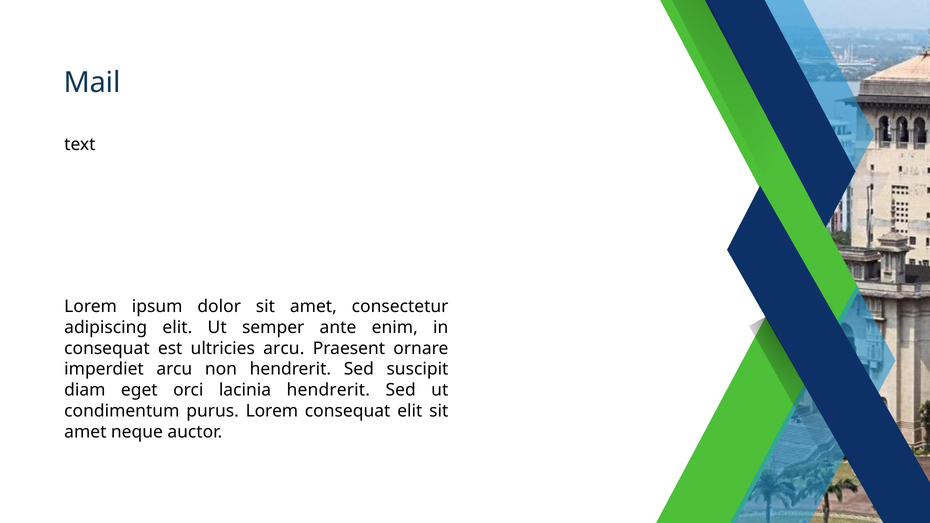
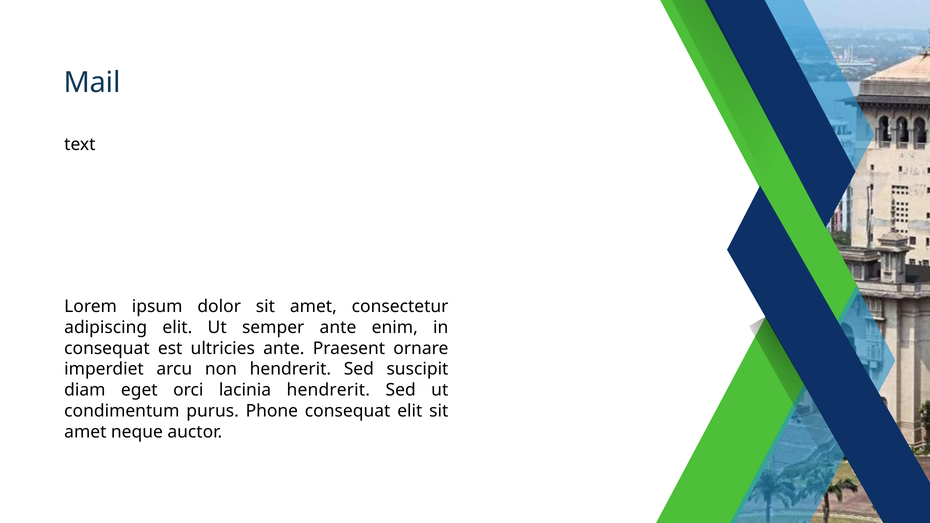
ultricies arcu: arcu -> ante (284, 348)
purus Lorem: Lorem -> Phone (272, 411)
